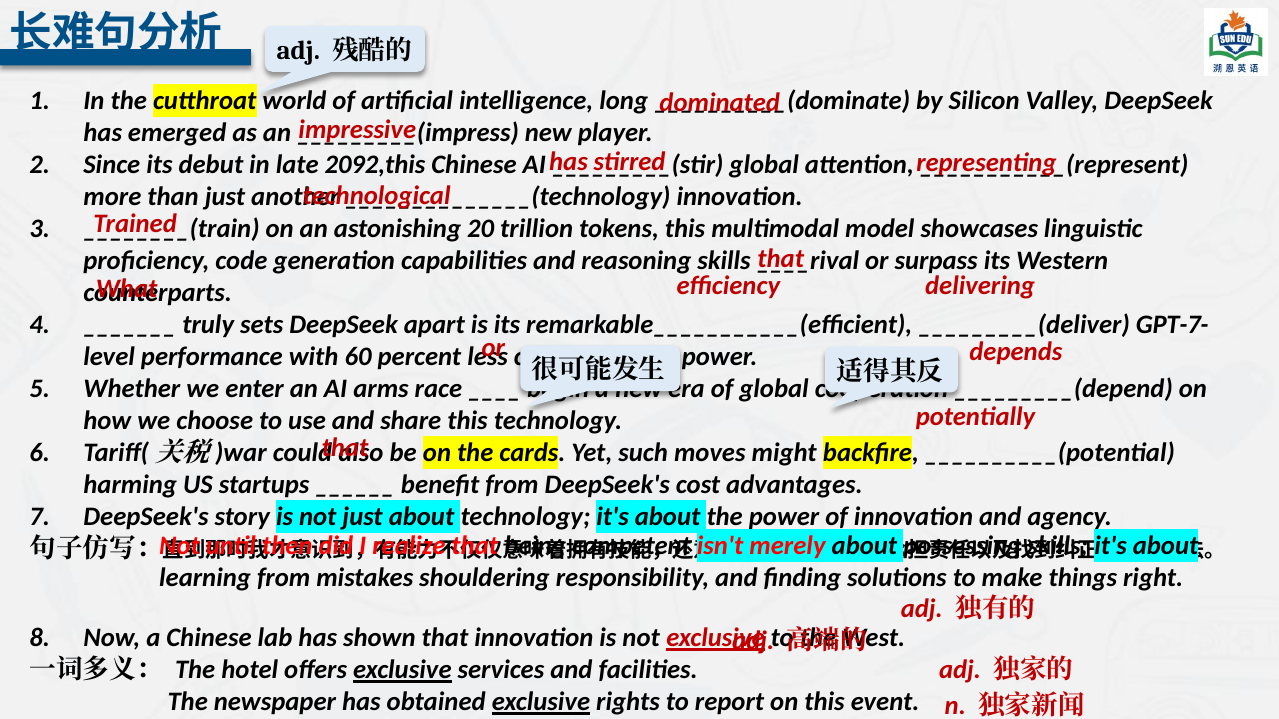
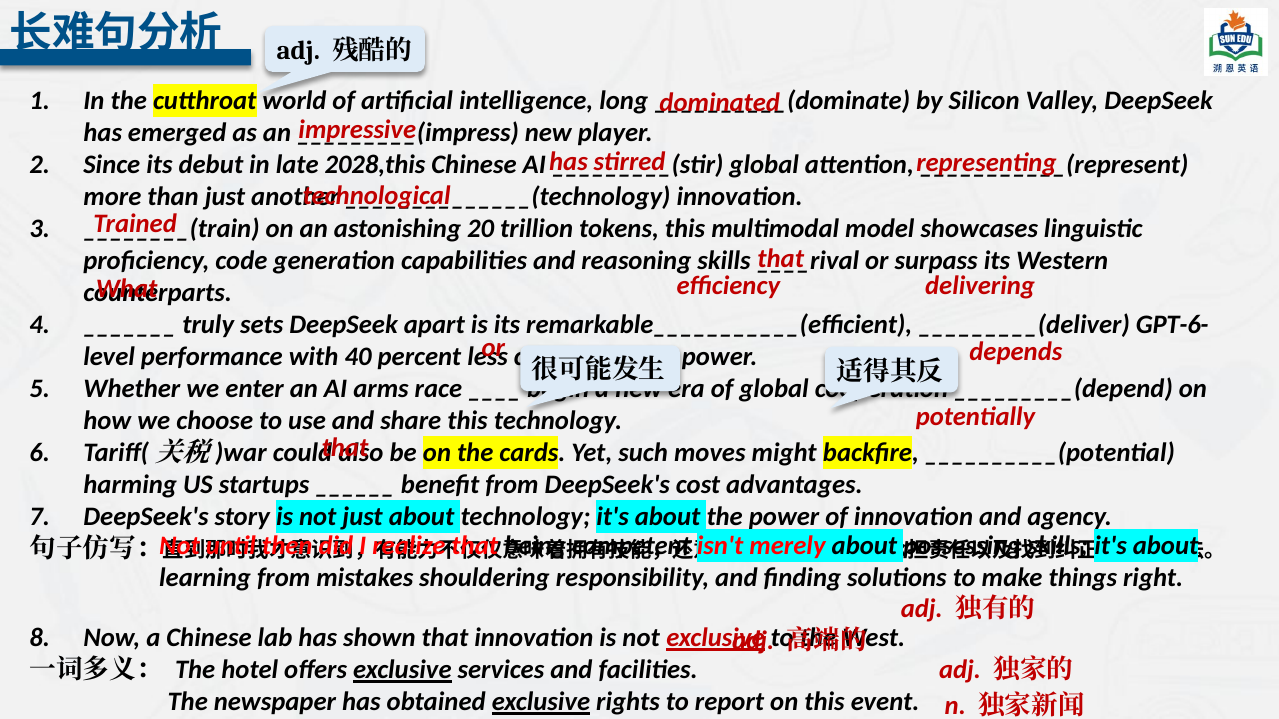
2092,this: 2092,this -> 2028,this (375, 165)
GPT-7-: GPT-7- -> GPT-6- (1172, 325)
60: 60 -> 40 (358, 357)
